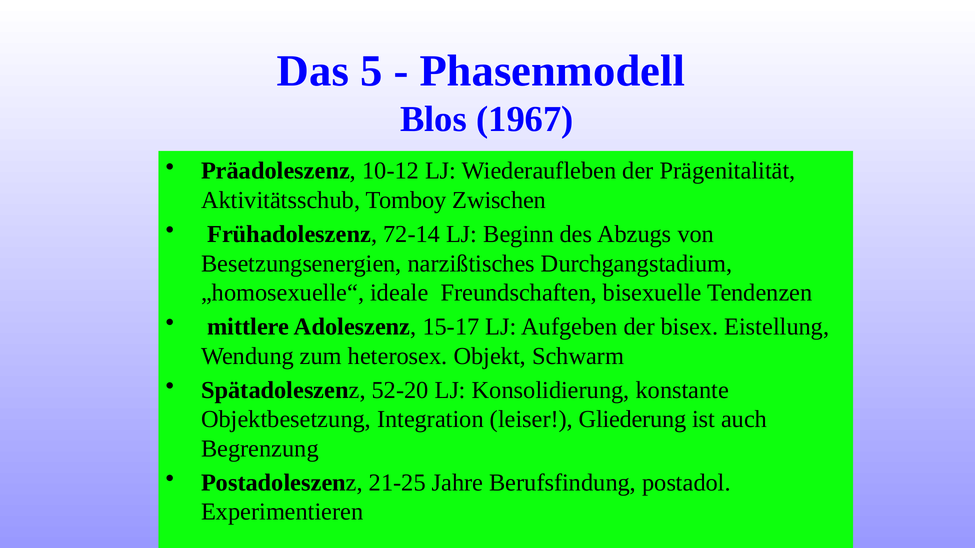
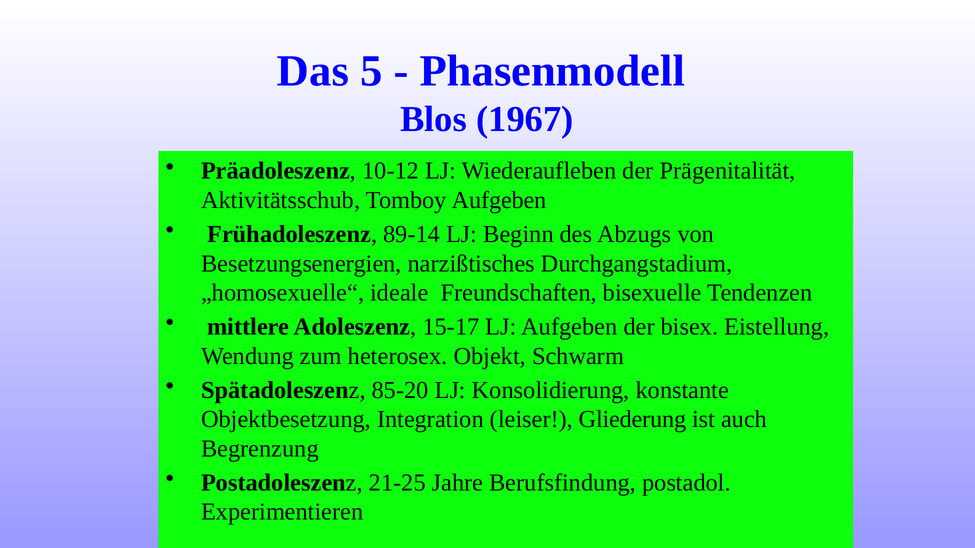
Tomboy Zwischen: Zwischen -> Aufgeben (499, 200)
72-14: 72-14 -> 89-14 (412, 234)
52-20: 52-20 -> 85-20 (400, 390)
